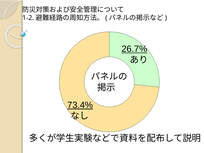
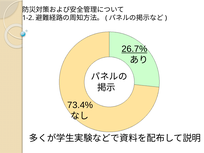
73.4% underline: present -> none (80, 105)
